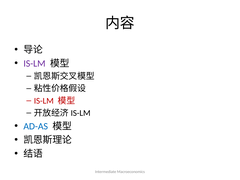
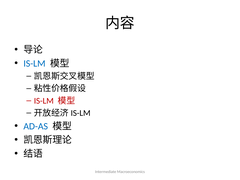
IS-LM colour: purple -> blue (34, 63)
